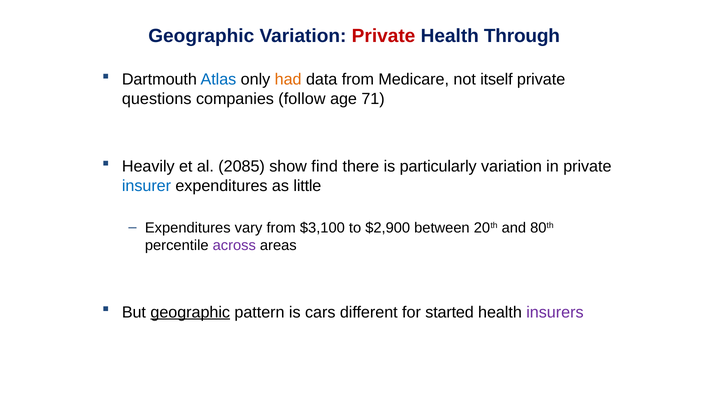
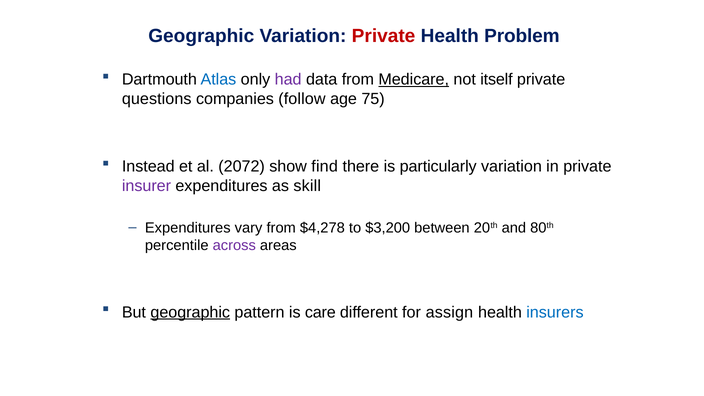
Through: Through -> Problem (522, 36)
had colour: orange -> purple (288, 79)
Medicare underline: none -> present (414, 79)
71: 71 -> 75 (373, 99)
Heavily: Heavily -> Instead (148, 167)
2085: 2085 -> 2072 (242, 167)
insurer colour: blue -> purple (146, 186)
little: little -> skill (307, 186)
$3,100: $3,100 -> $4,278 (322, 228)
$2,900: $2,900 -> $3,200 (388, 228)
cars: cars -> care (320, 312)
started: started -> assign (449, 312)
insurers colour: purple -> blue (555, 312)
